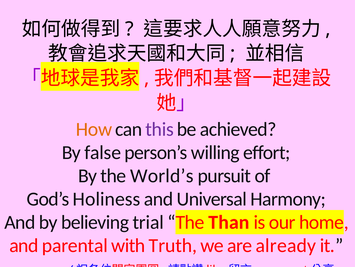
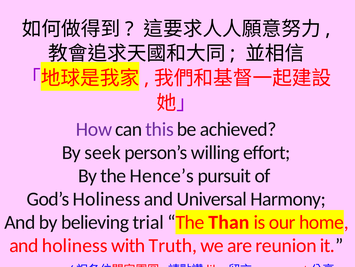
How colour: orange -> purple (94, 129)
false: false -> seek (103, 152)
World’s: World’s -> Hence’s (162, 175)
and parental: parental -> holiness (75, 245)
already: already -> reunion (286, 245)
